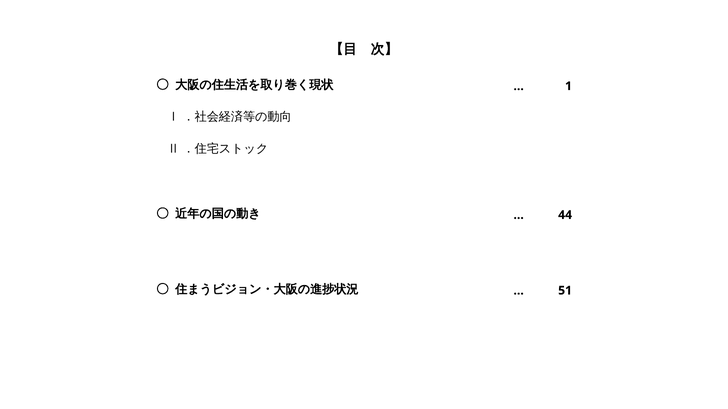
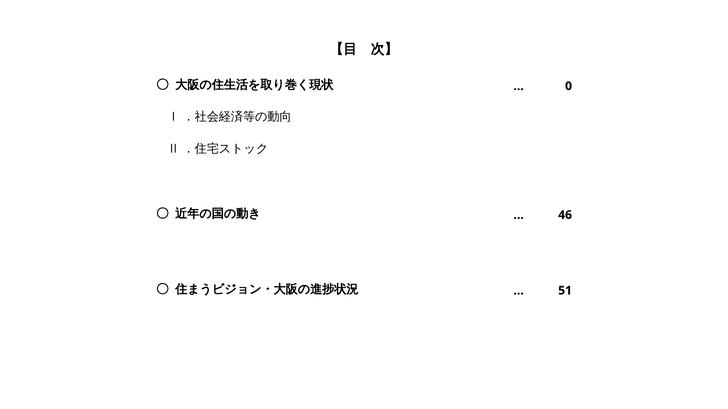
1: 1 -> 0 (569, 86)
44: 44 -> 46 (565, 215)
